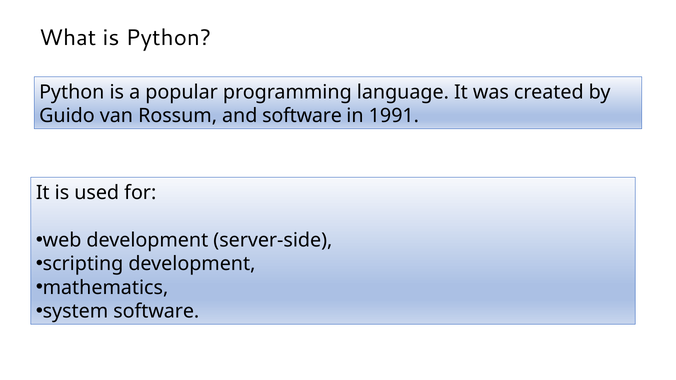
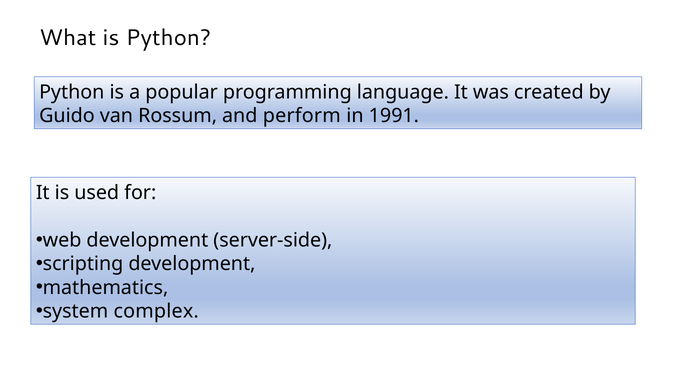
and software: software -> perform (302, 116)
system software: software -> complex (156, 311)
